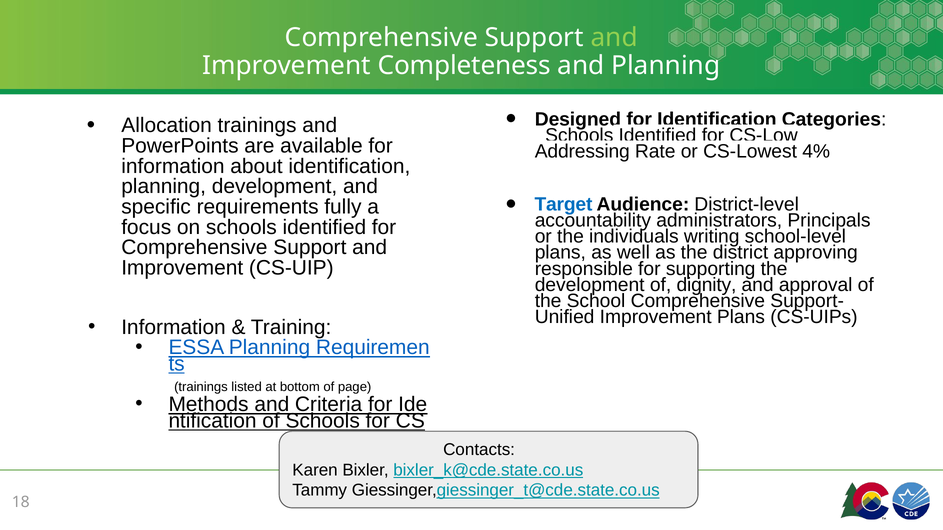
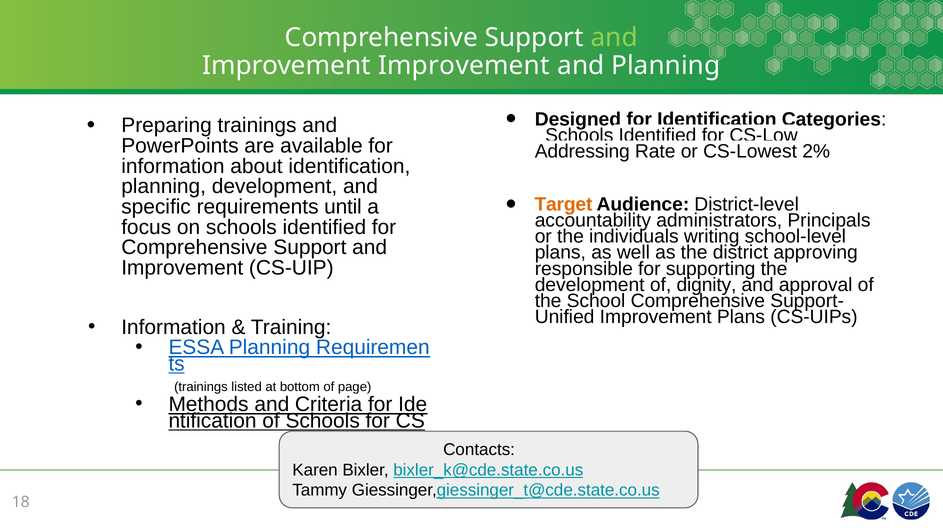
Improvement Completeness: Completeness -> Improvement (464, 66)
Allocation: Allocation -> Preparing (167, 126)
4%: 4% -> 2% (816, 152)
Target colour: blue -> orange (563, 205)
fully: fully -> until (343, 207)
